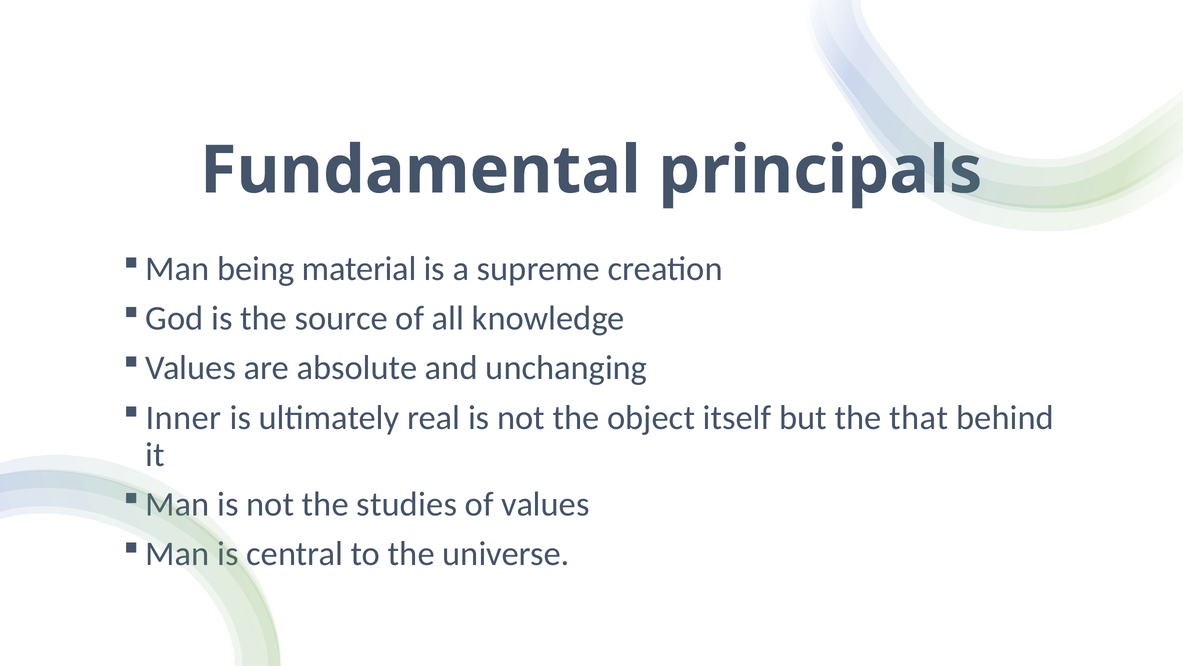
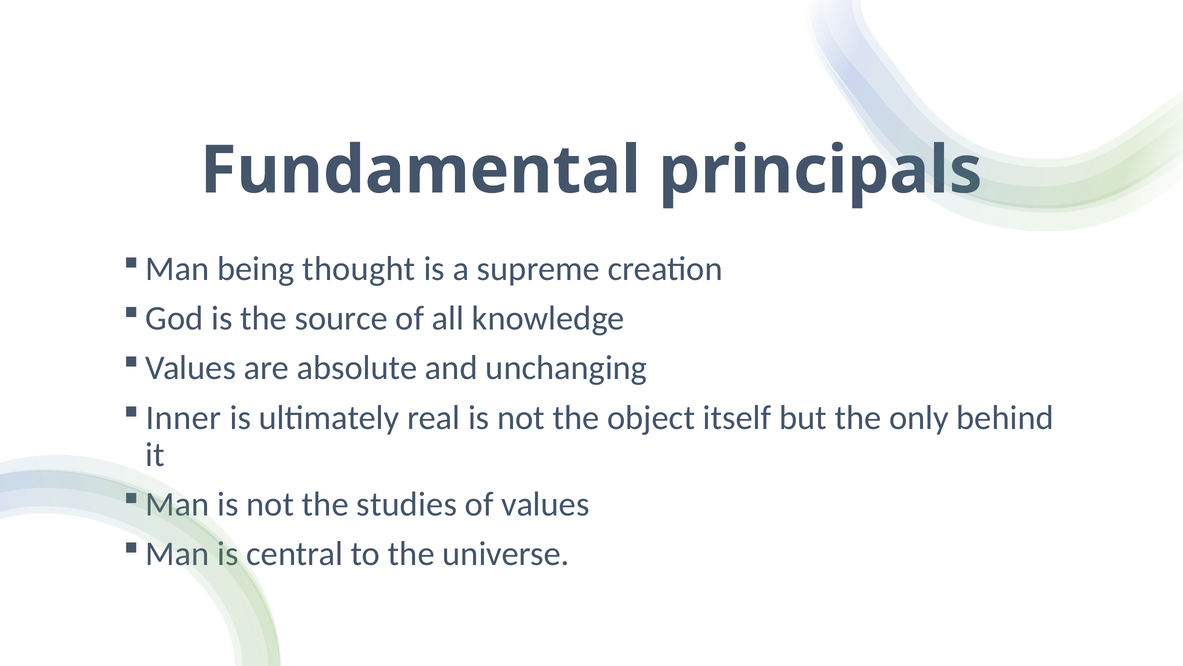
material: material -> thought (359, 269)
that: that -> only (919, 417)
